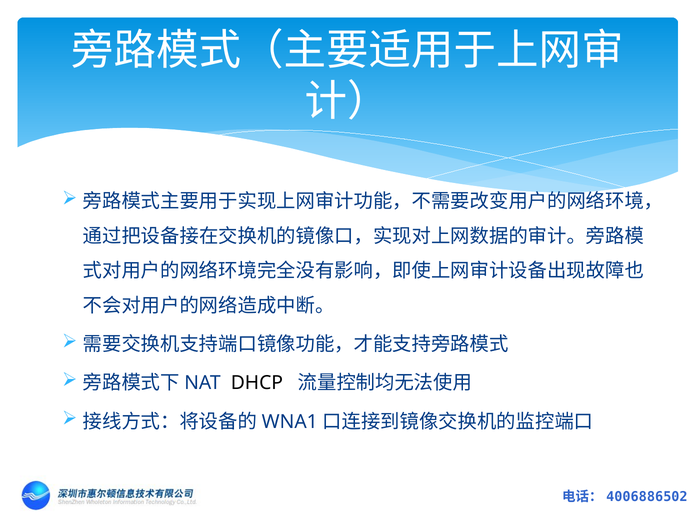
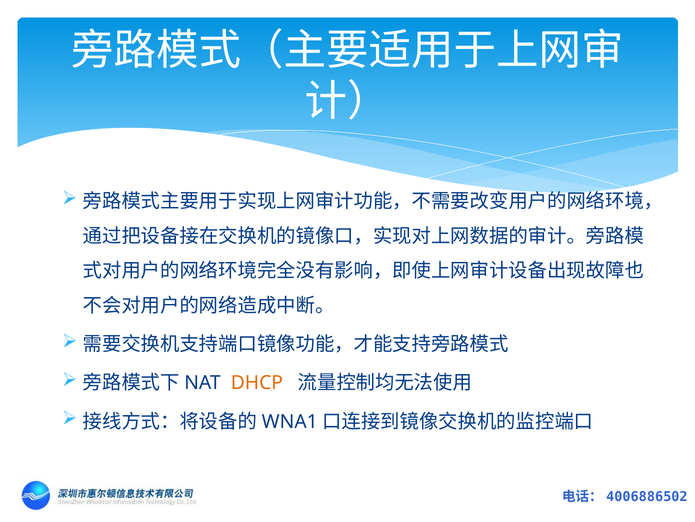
DHCP colour: black -> orange (257, 382)
